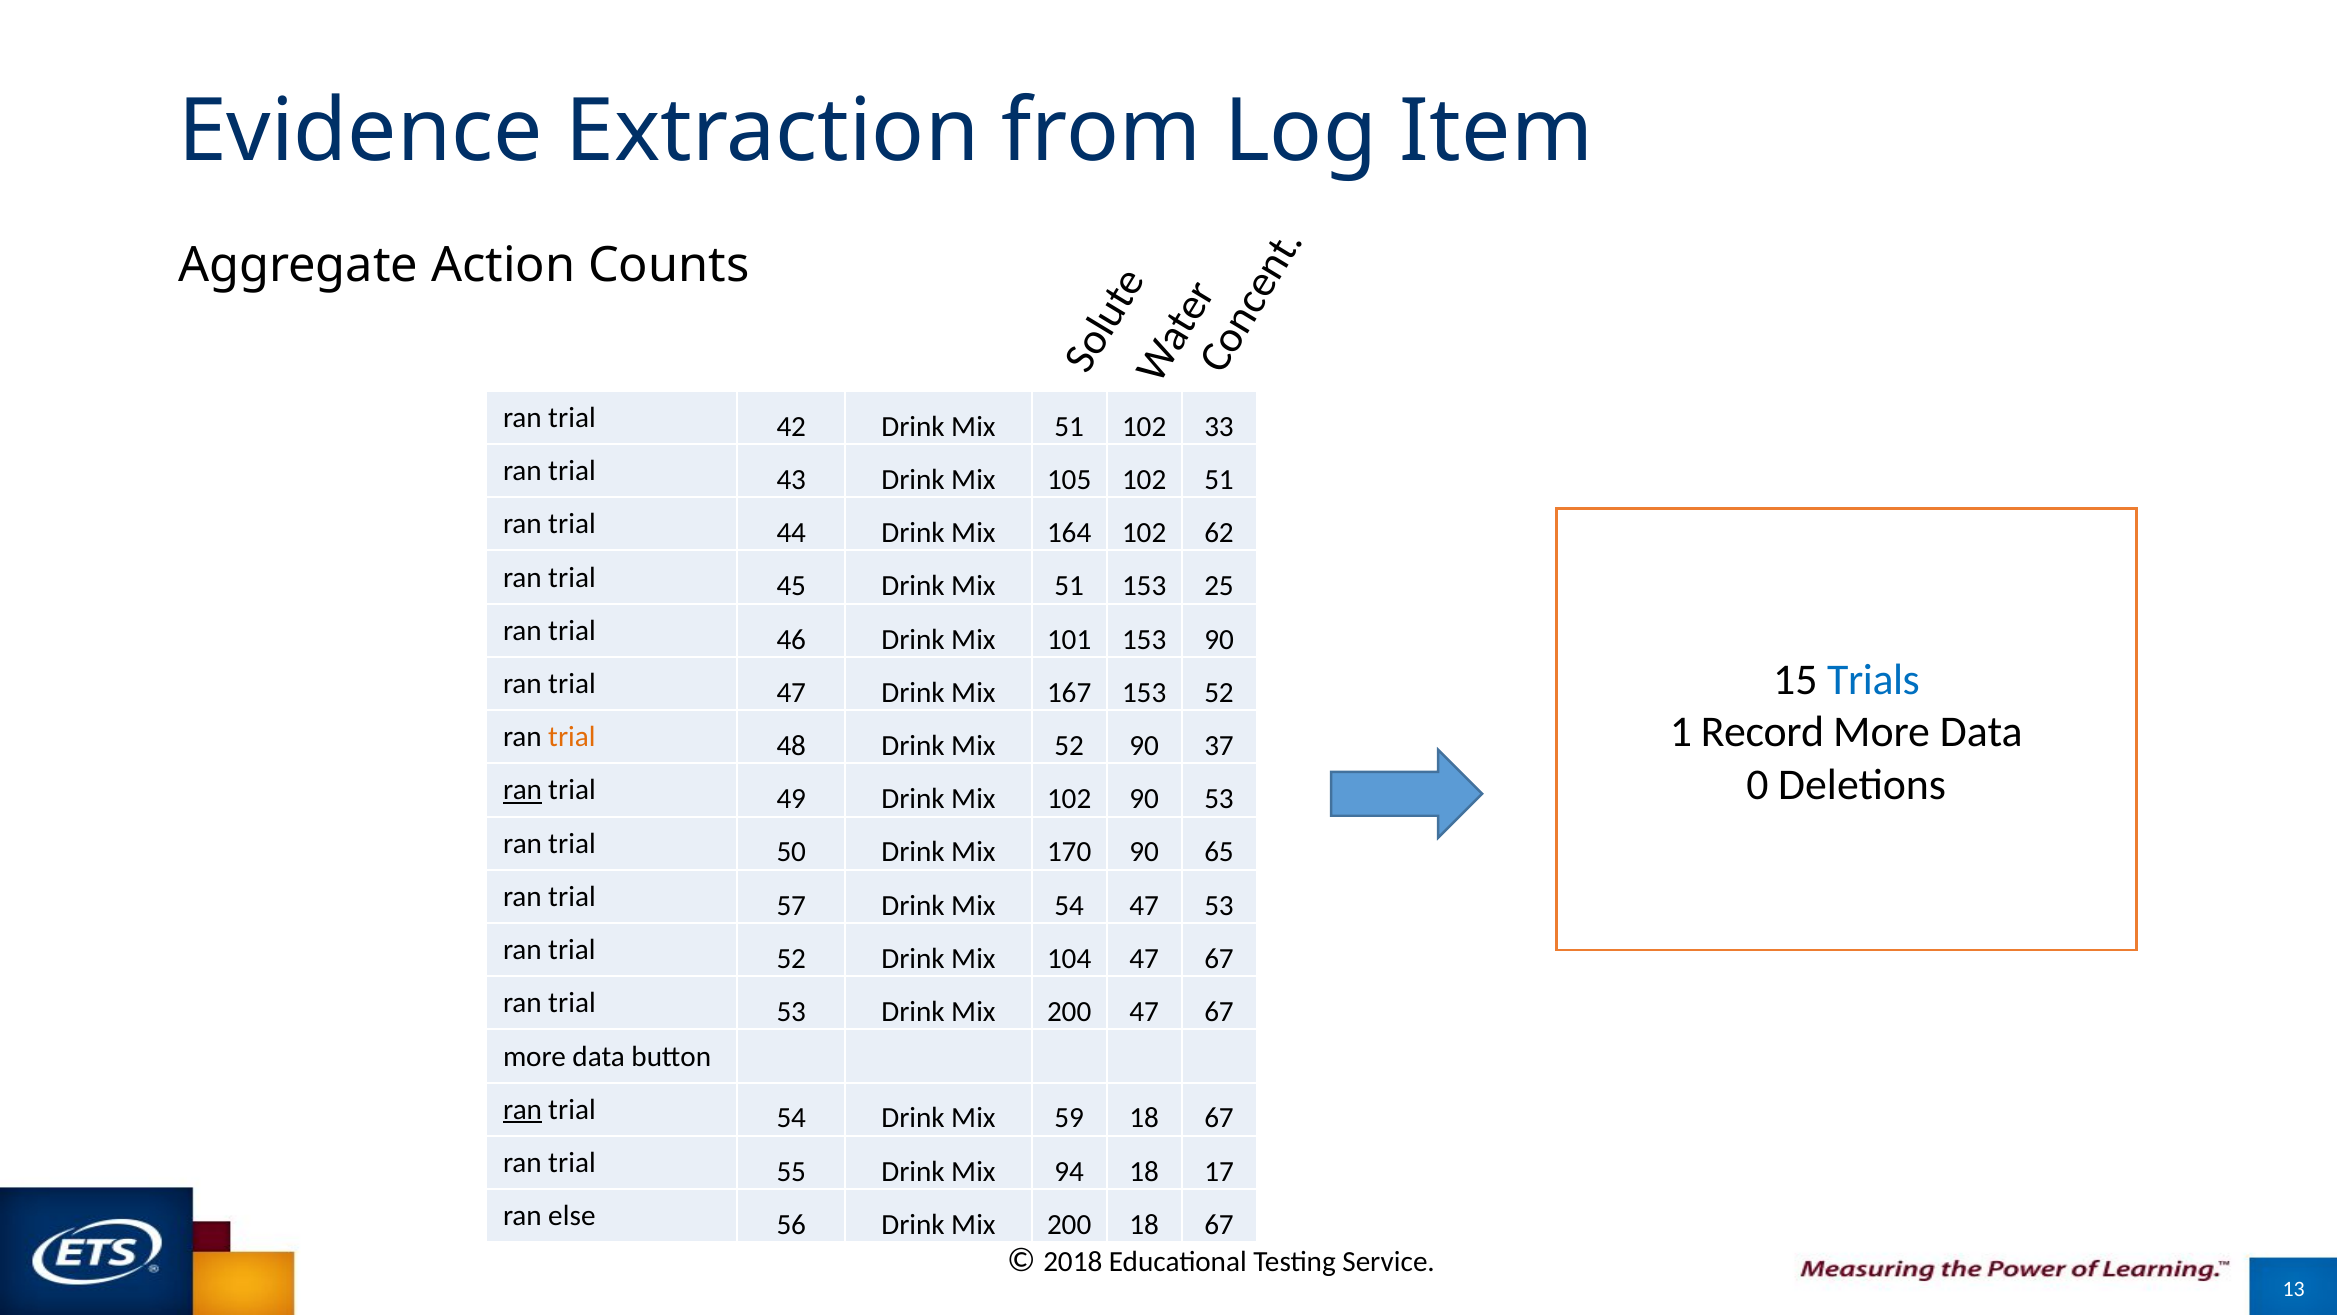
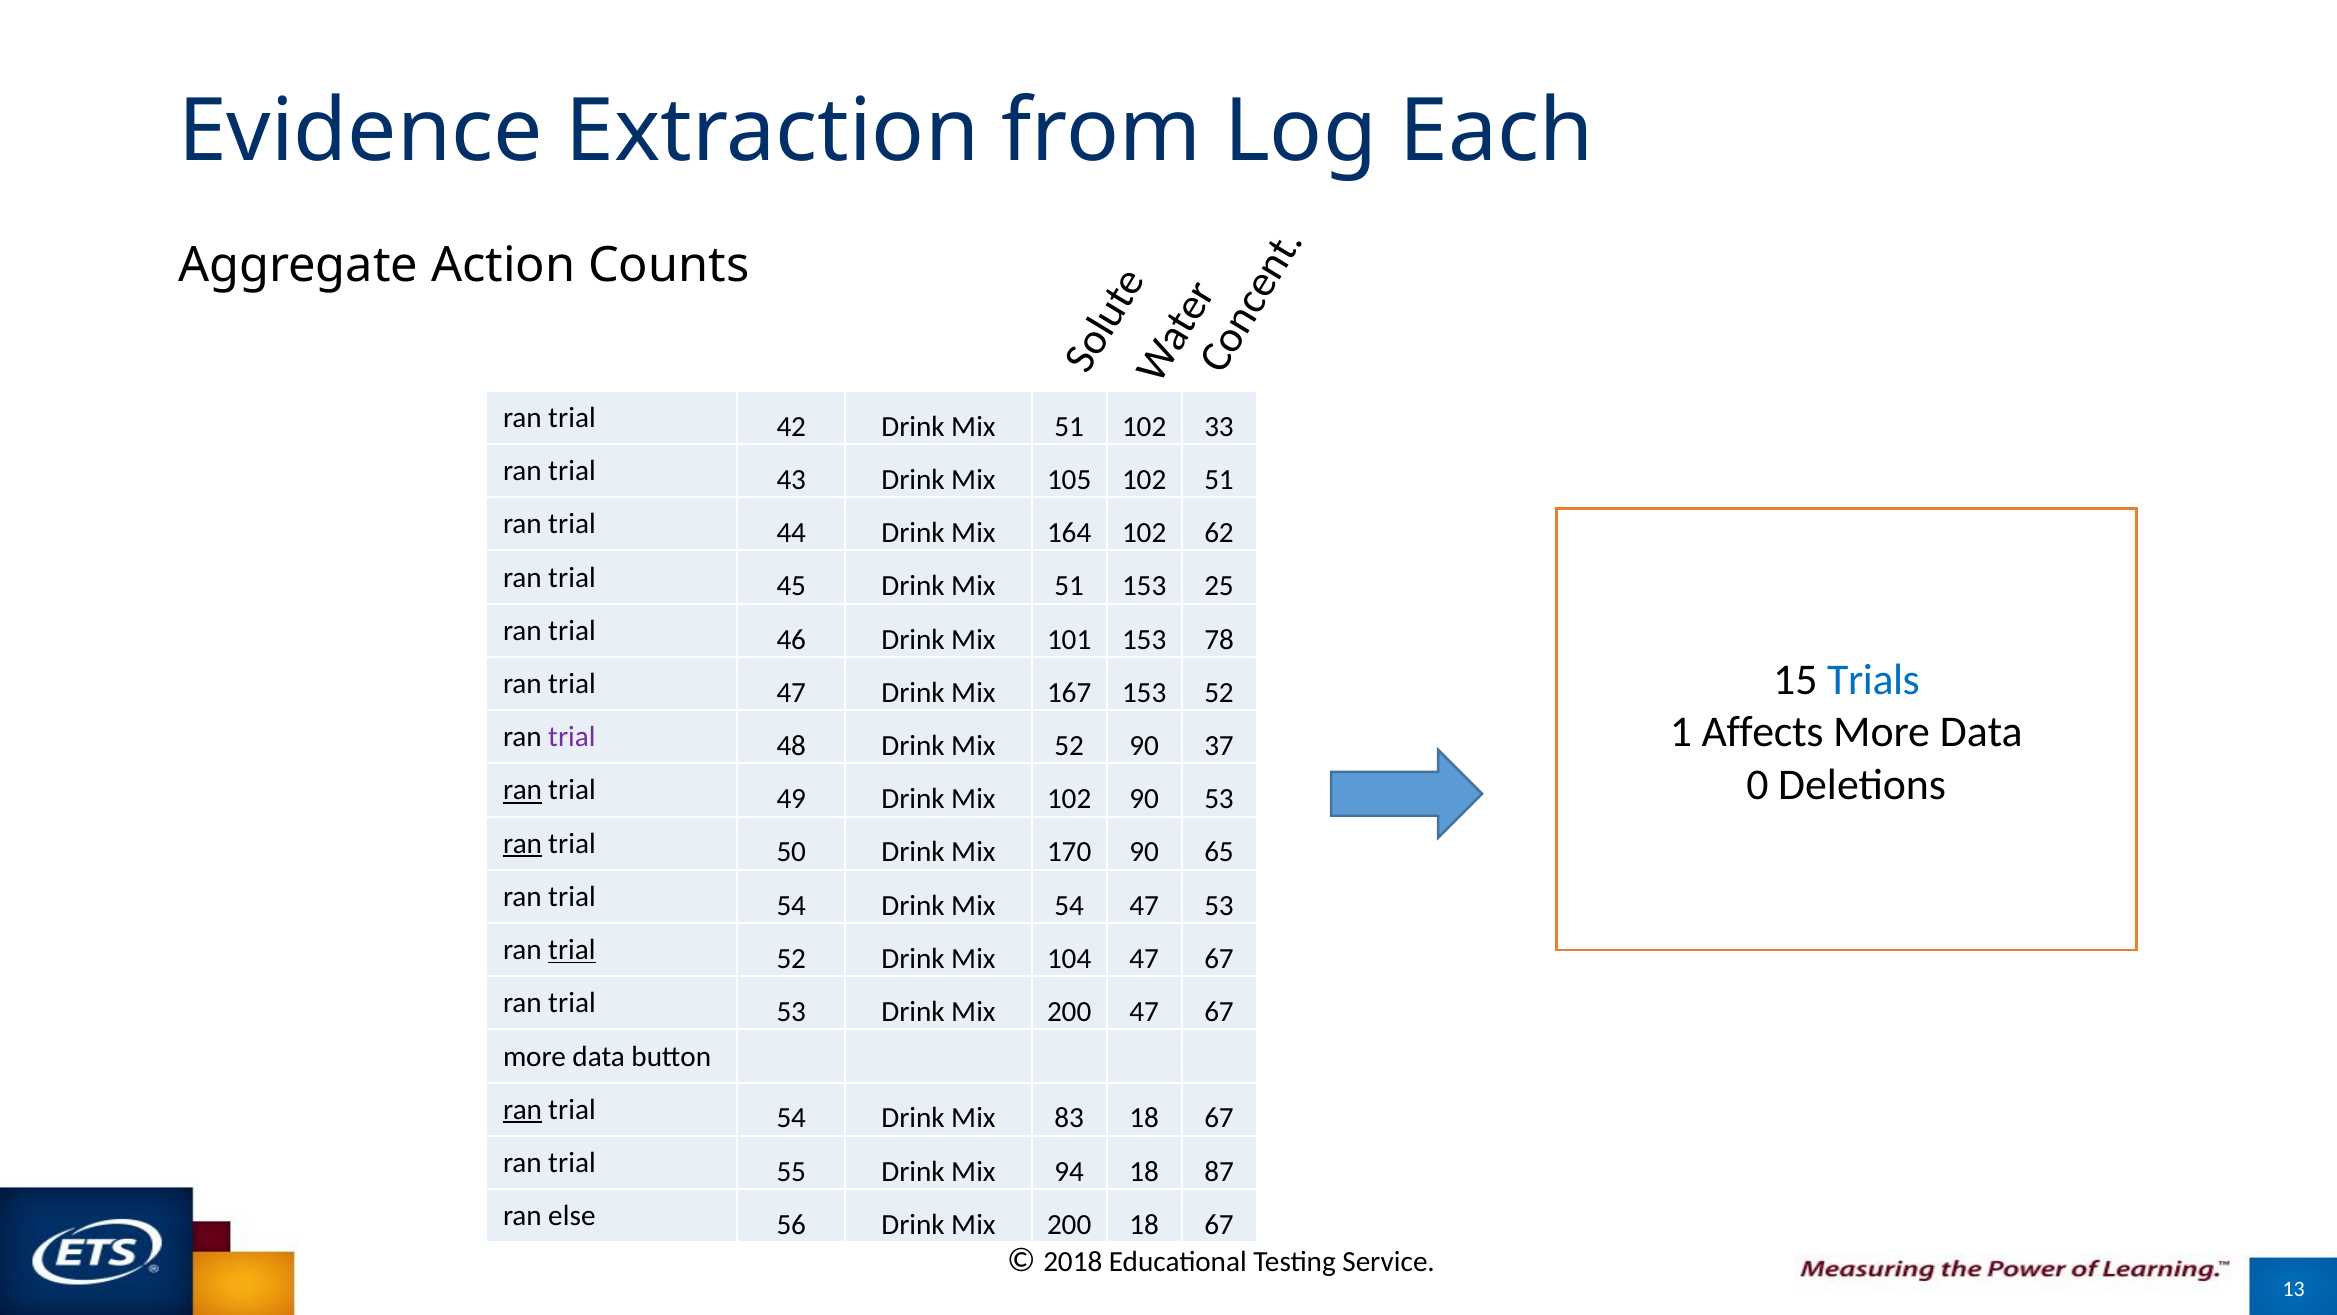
Item: Item -> Each (1497, 132)
153 90: 90 -> 78 (1219, 639)
Record: Record -> Affects (1762, 732)
trial colour: orange -> purple (572, 737)
ran underline: none -> present (523, 843)
57: 57 -> 54 (791, 905)
trial underline: none -> present (572, 950)
59: 59 -> 83 (1069, 1118)
17: 17 -> 87 (1219, 1171)
